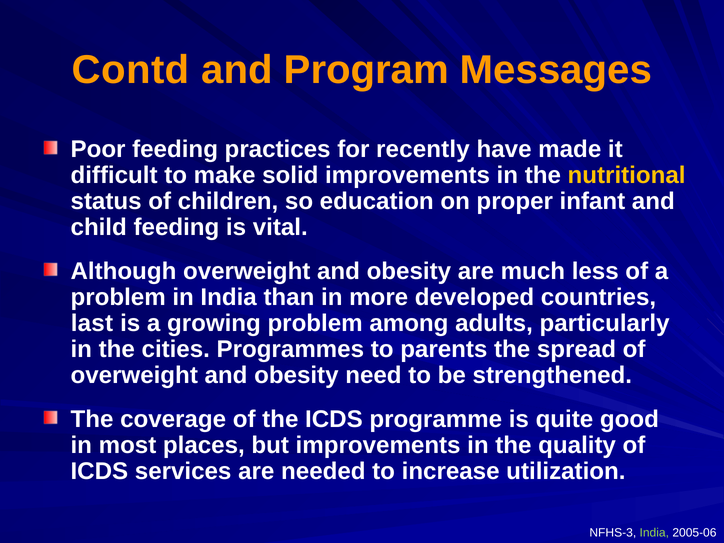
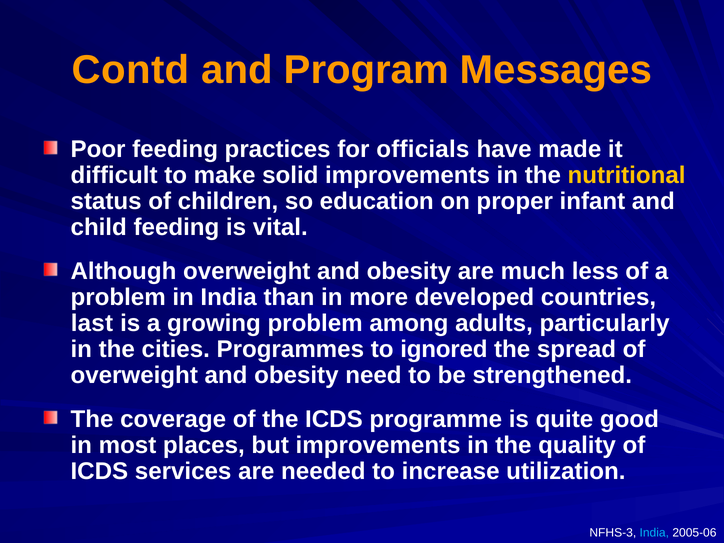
recently: recently -> officials (423, 149)
parents: parents -> ignored (444, 349)
India colour: light green -> light blue (654, 533)
